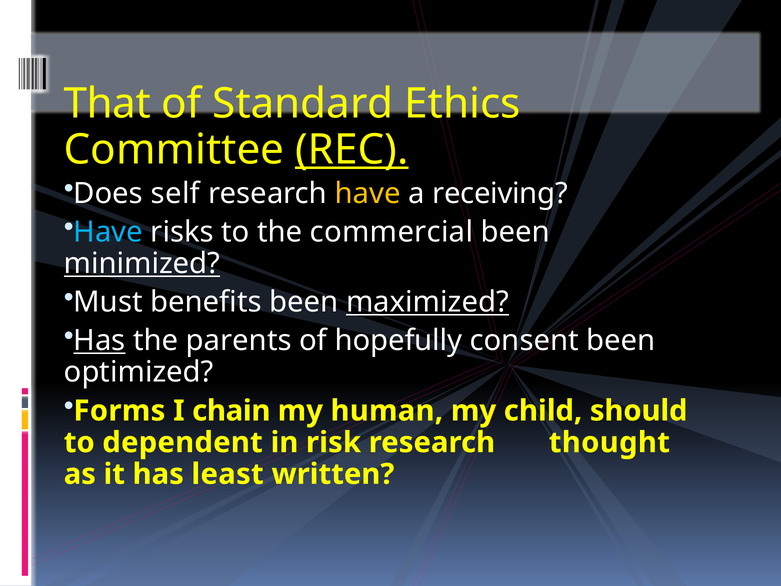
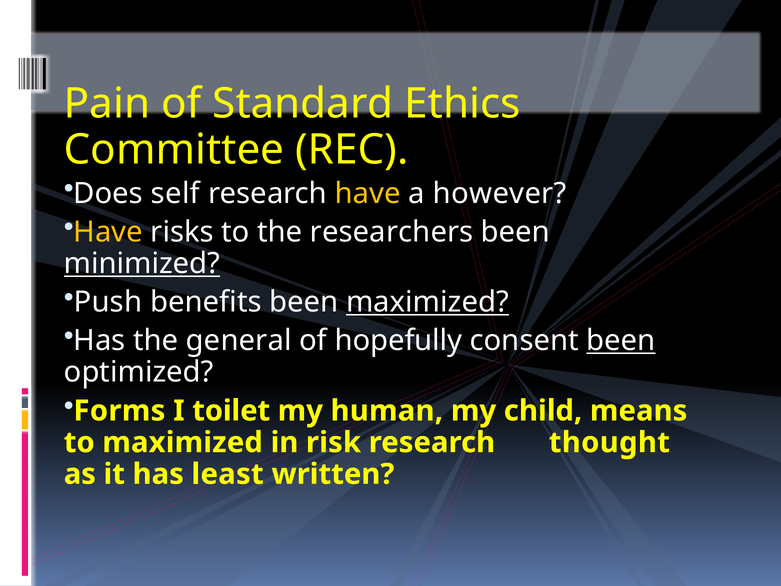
That: That -> Pain (107, 104)
REC underline: present -> none (352, 150)
receiving: receiving -> however (500, 193)
Have colour: light blue -> yellow (108, 232)
commercial: commercial -> researchers (392, 232)
Must: Must -> Push (108, 302)
Has underline: present -> none (99, 340)
parents: parents -> general (239, 340)
been underline: none -> present (621, 340)
chain: chain -> toilet (231, 411)
should: should -> means (639, 411)
to dependent: dependent -> maximized (183, 442)
